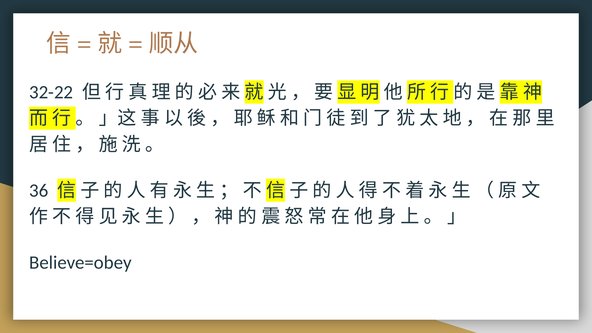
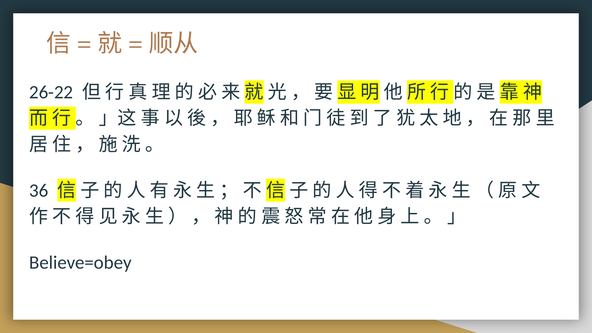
32-22: 32-22 -> 26-22 (51, 92)
